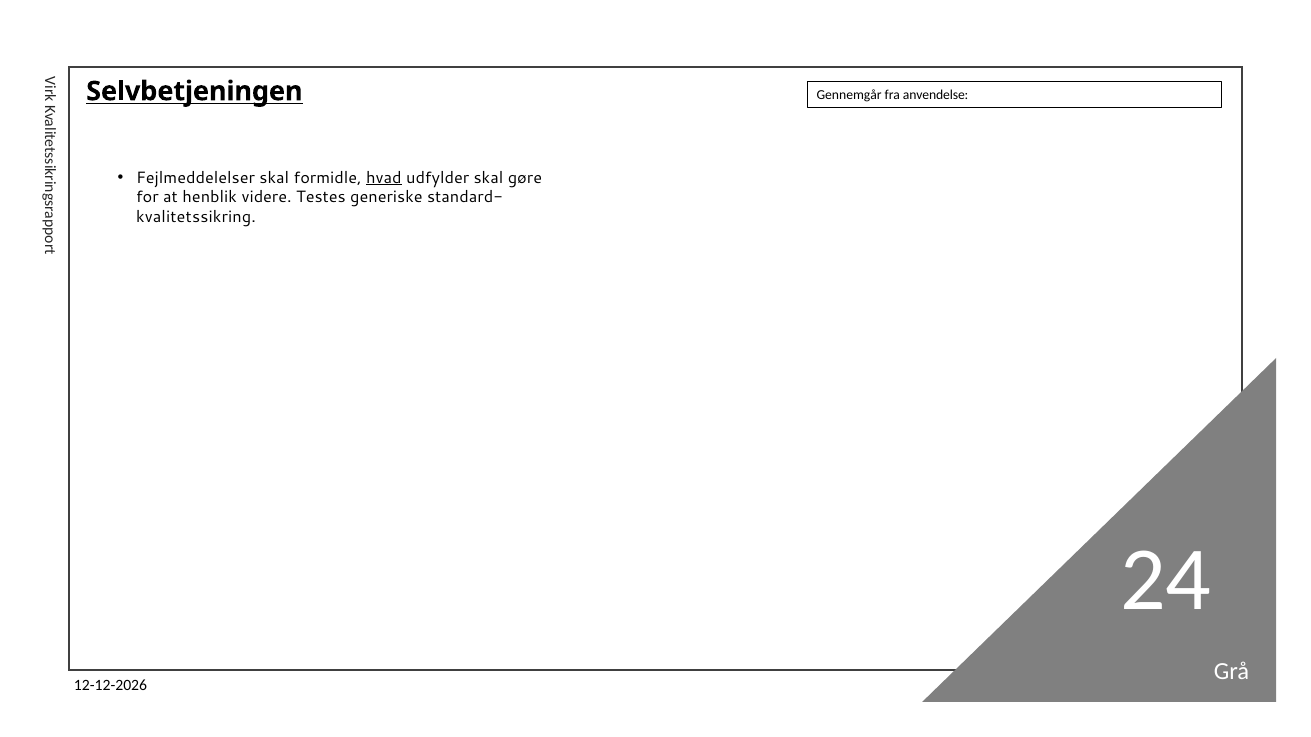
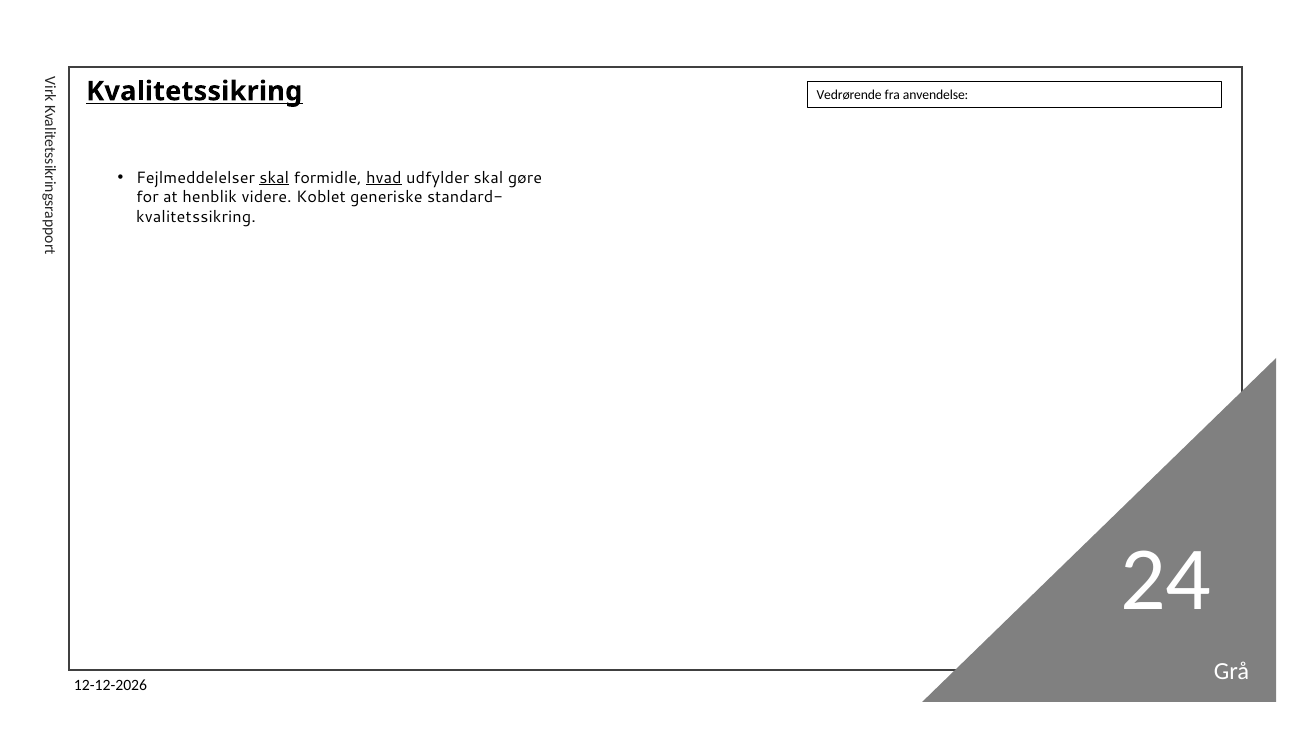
Selvbetjeningen: Selvbetjeningen -> Kvalitetssikring (194, 91)
Gennemgår: Gennemgår -> Vedrørende (849, 95)
skal underline: none -> present (274, 178)
Testes: Testes -> Koblet (321, 198)
